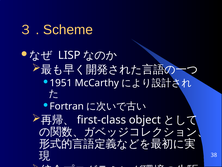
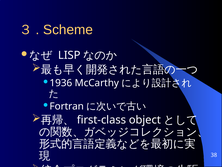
1951: 1951 -> 1936 (61, 83)
